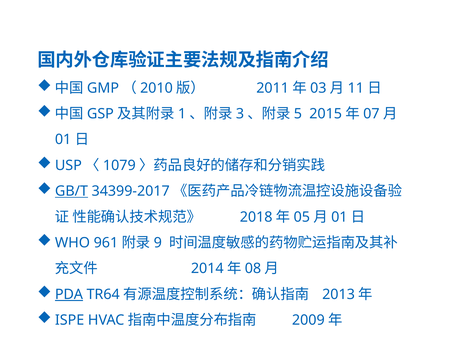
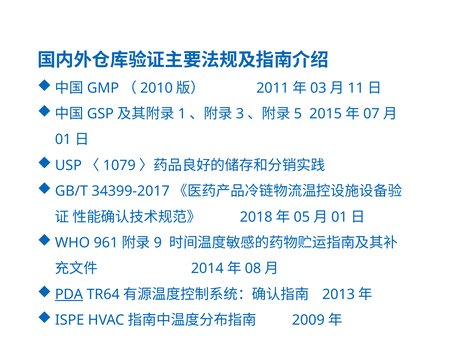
GB/T underline: present -> none (71, 191)
